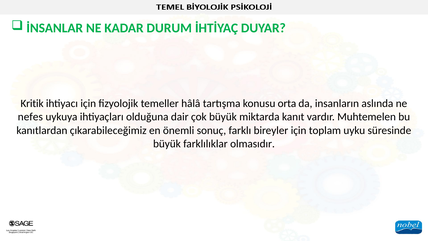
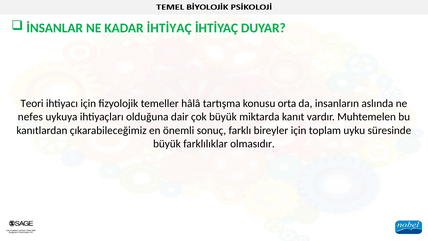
KADAR DURUM: DURUM -> İHTİYAÇ (169, 28)
Kritik: Kritik -> Teori (32, 103)
